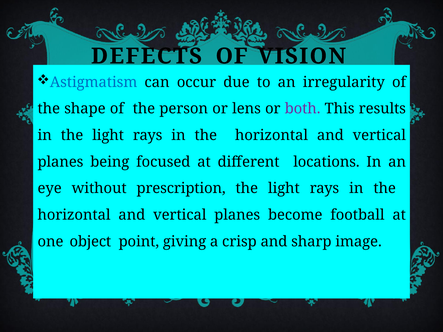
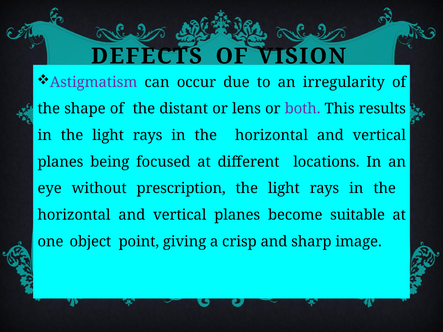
Astigmatism colour: blue -> purple (94, 82)
person: person -> distant (184, 109)
football: football -> suitable (358, 215)
